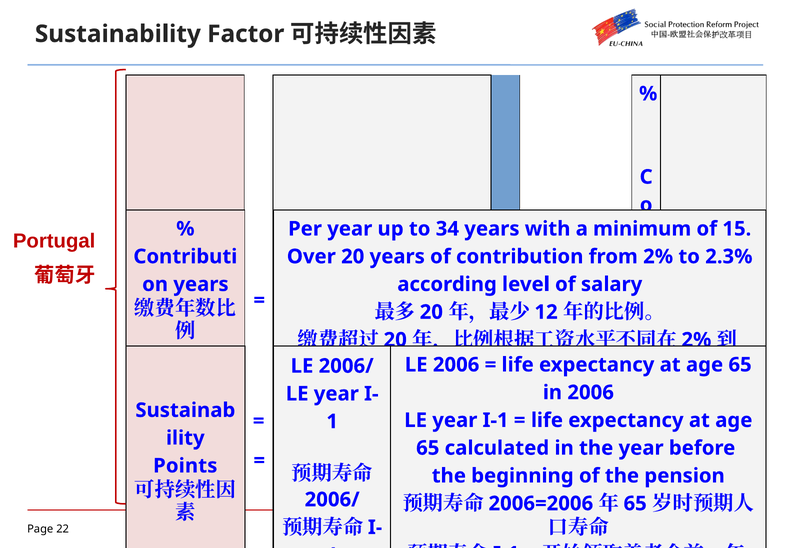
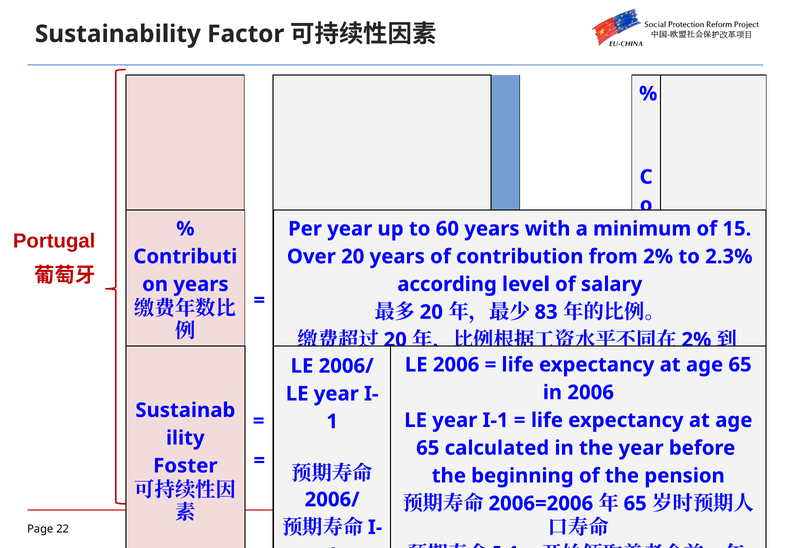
34: 34 -> 60 (447, 229)
12: 12 -> 83 (546, 312)
Points: Points -> Foster (185, 466)
